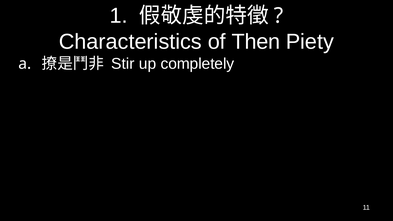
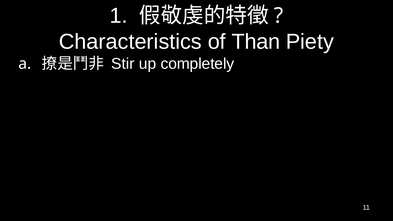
Then: Then -> Than (256, 42)
